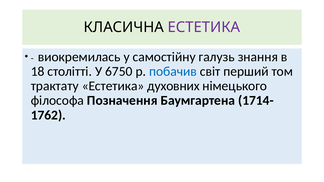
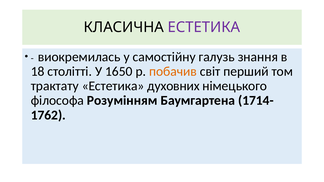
6750: 6750 -> 1650 (119, 72)
побачив colour: blue -> orange (173, 72)
Позначення: Позначення -> Розумінням (122, 101)
